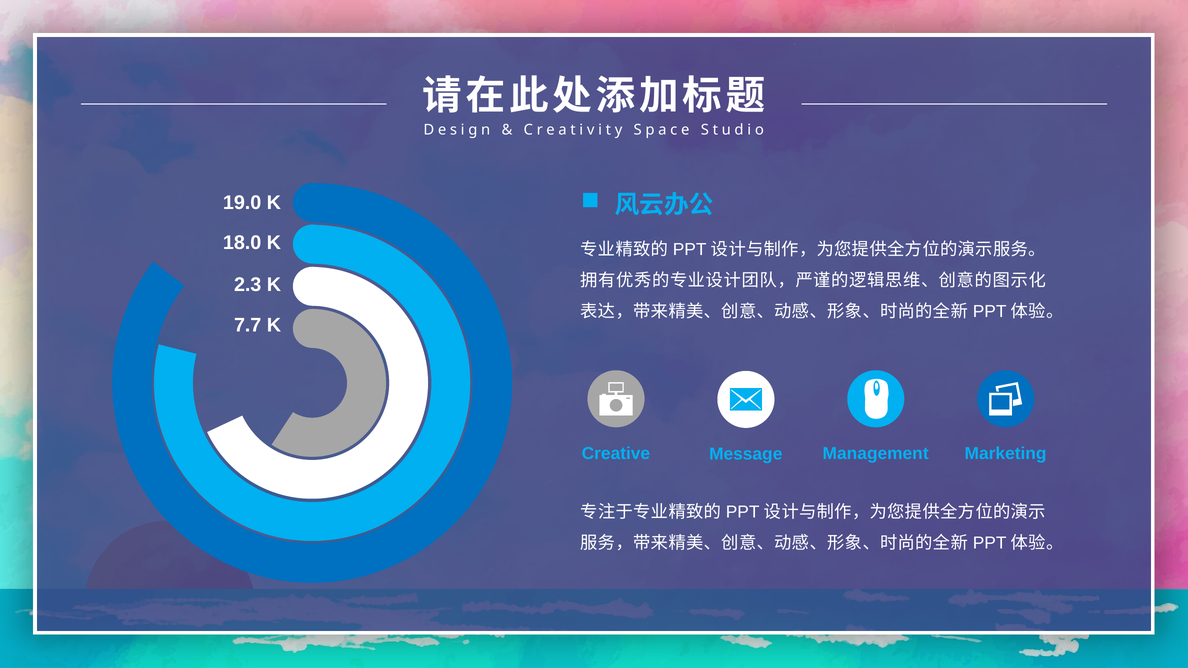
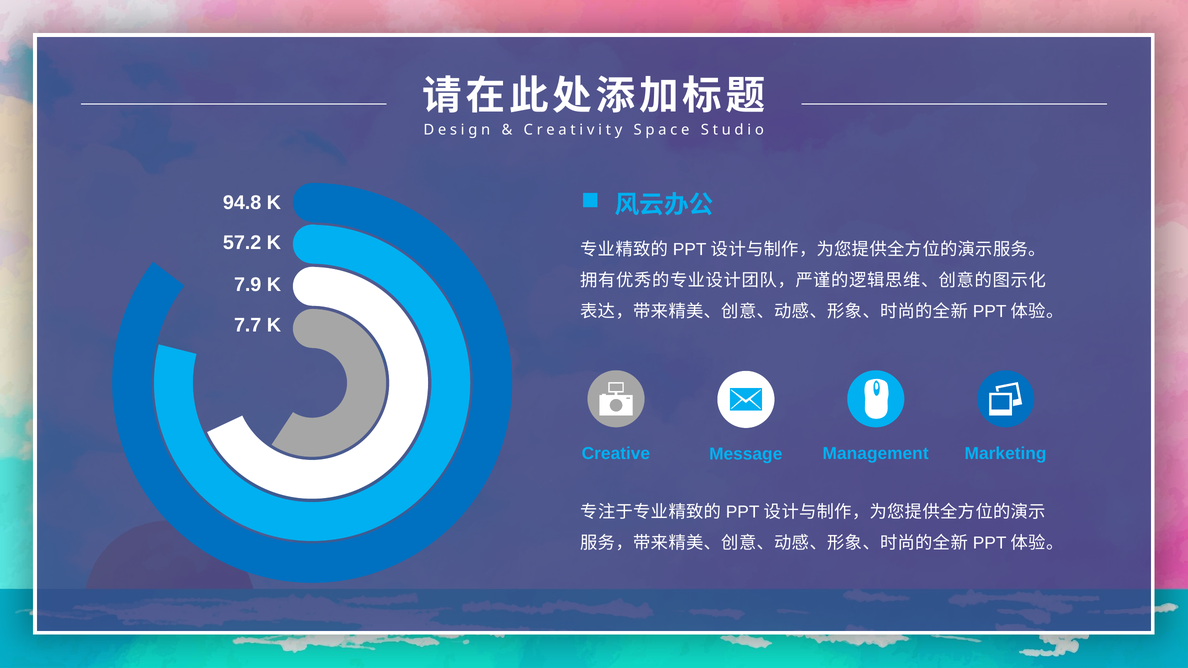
19.0: 19.0 -> 94.8 (242, 203)
18.0: 18.0 -> 57.2 (242, 243)
2.3: 2.3 -> 7.9 (248, 285)
